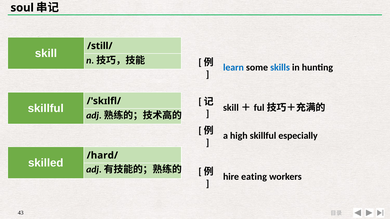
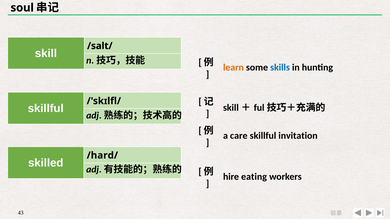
/still/: /still/ -> /salt/ (100, 46)
learn colour: blue -> orange (233, 67)
high: high -> care (239, 136)
especially: especially -> invitation (298, 136)
